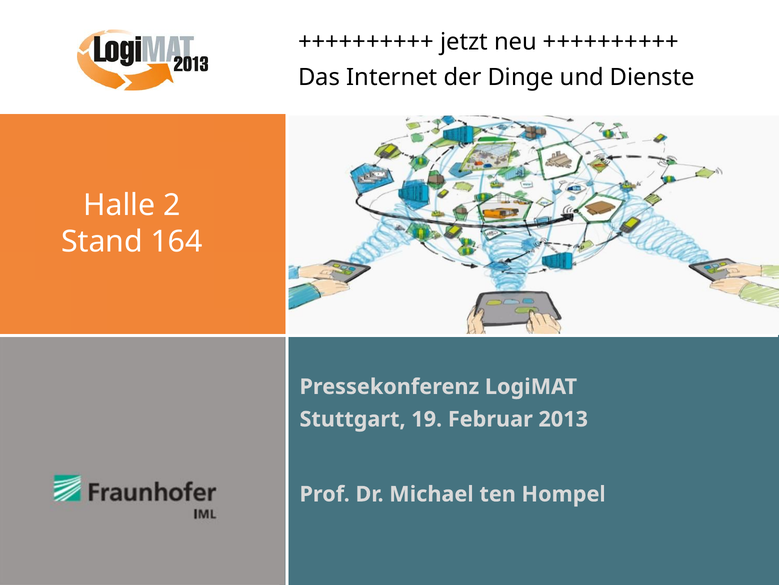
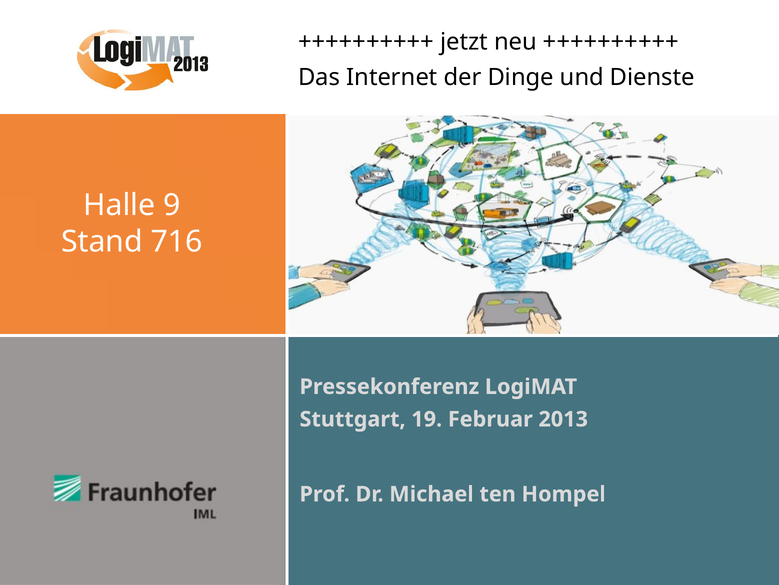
2: 2 -> 9 (172, 205)
164: 164 -> 716 (177, 241)
